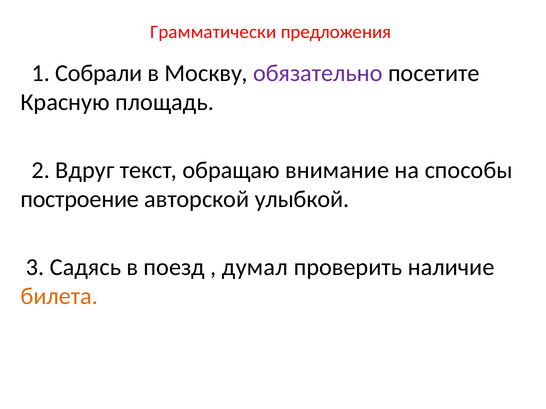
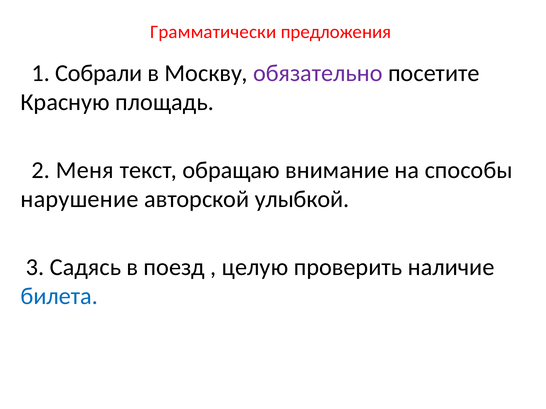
Вдруг: Вдруг -> Меня (85, 170)
построение: построение -> нарушение (79, 199)
думал: думал -> целую (255, 267)
билета colour: orange -> blue (59, 297)
